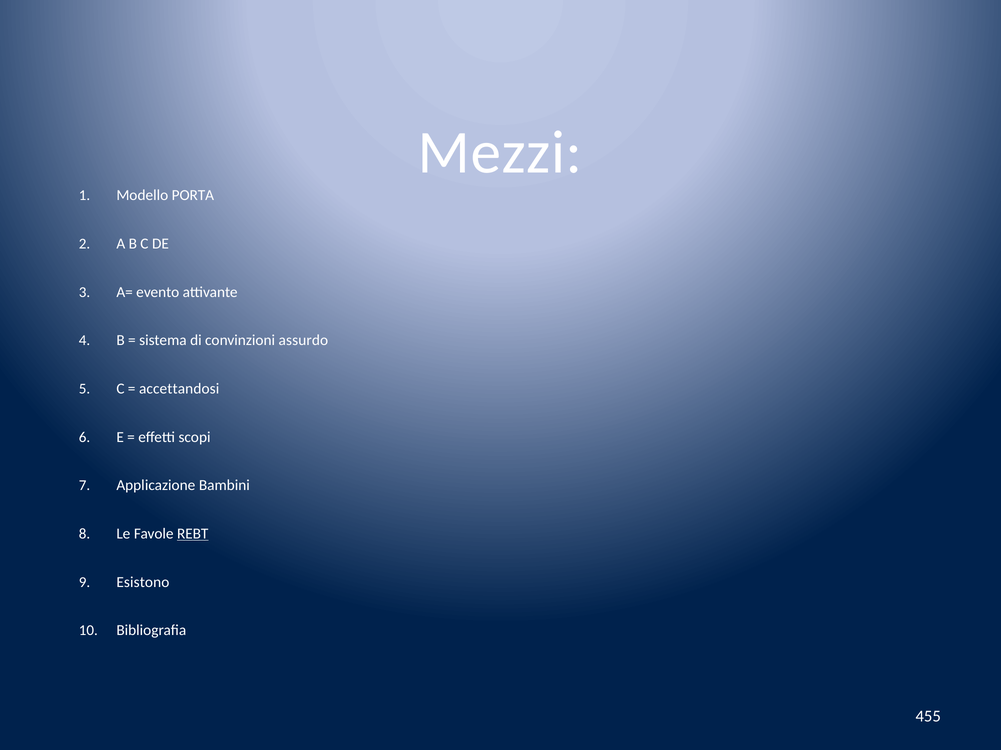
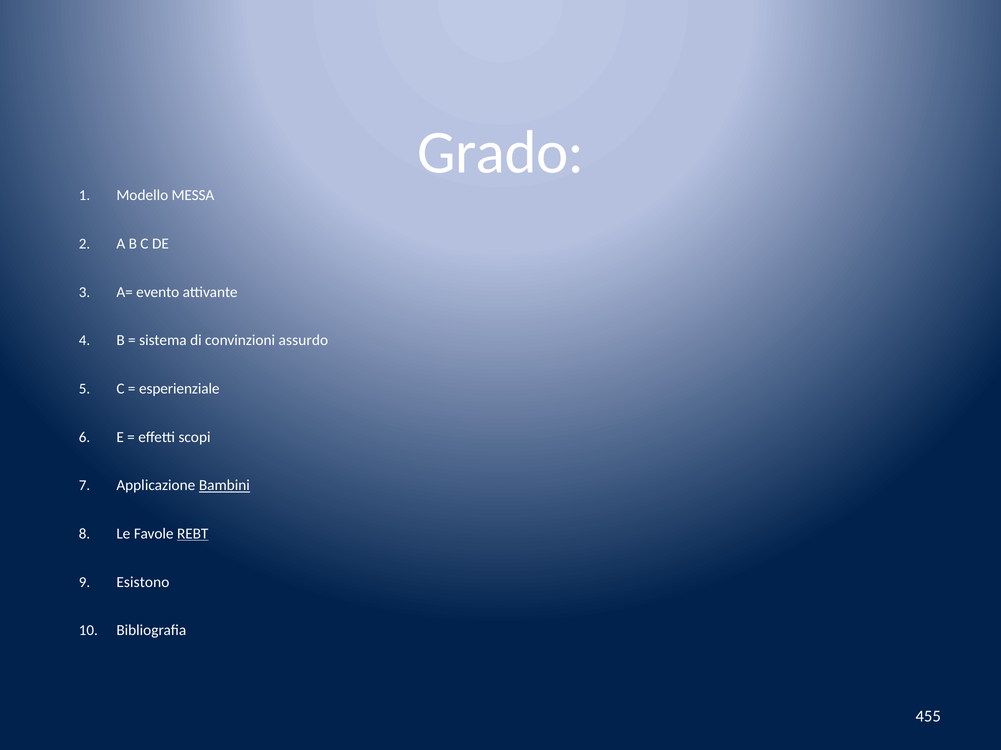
Mezzi: Mezzi -> Grado (501, 153)
PORTA: PORTA -> MESSA (193, 195)
accettandosi: accettandosi -> esperienziale (179, 389)
Bambini underline: none -> present (224, 486)
